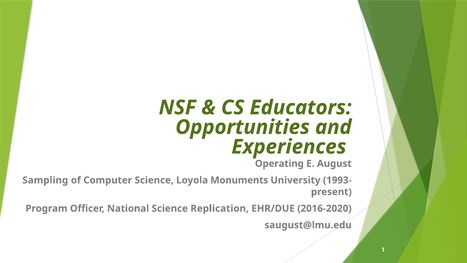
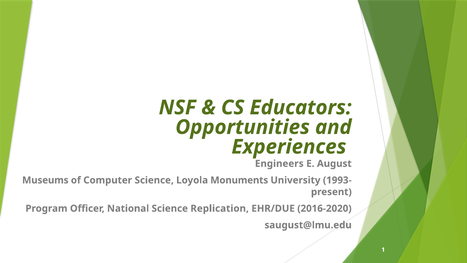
Operating: Operating -> Engineers (279, 163)
Sampling: Sampling -> Museums (45, 180)
